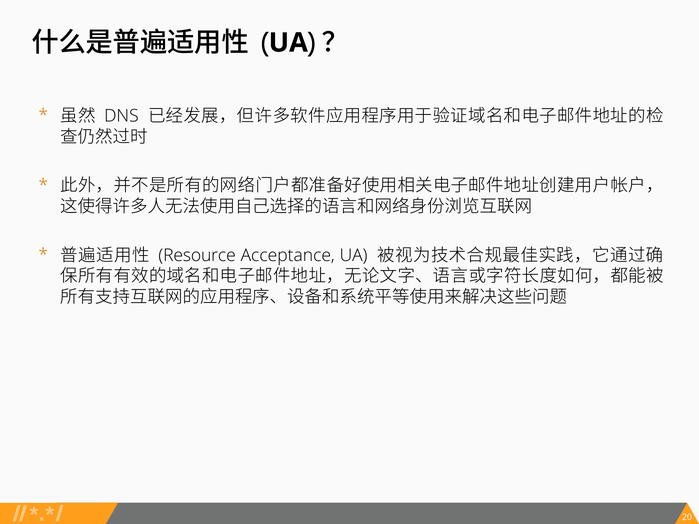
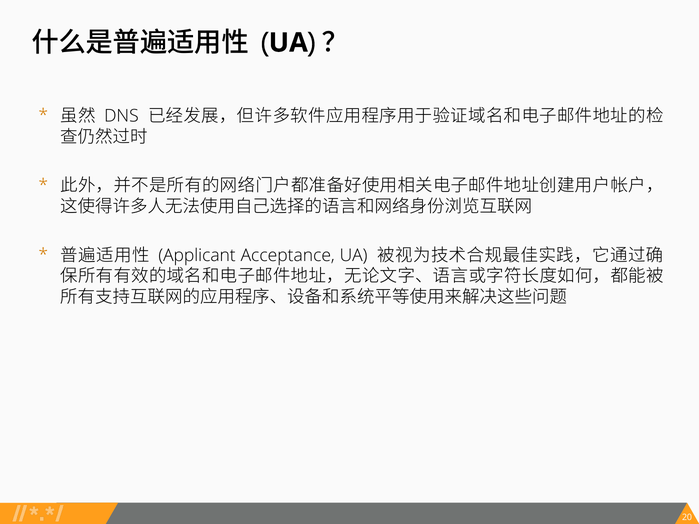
Resource: Resource -> Applicant (197, 255)
